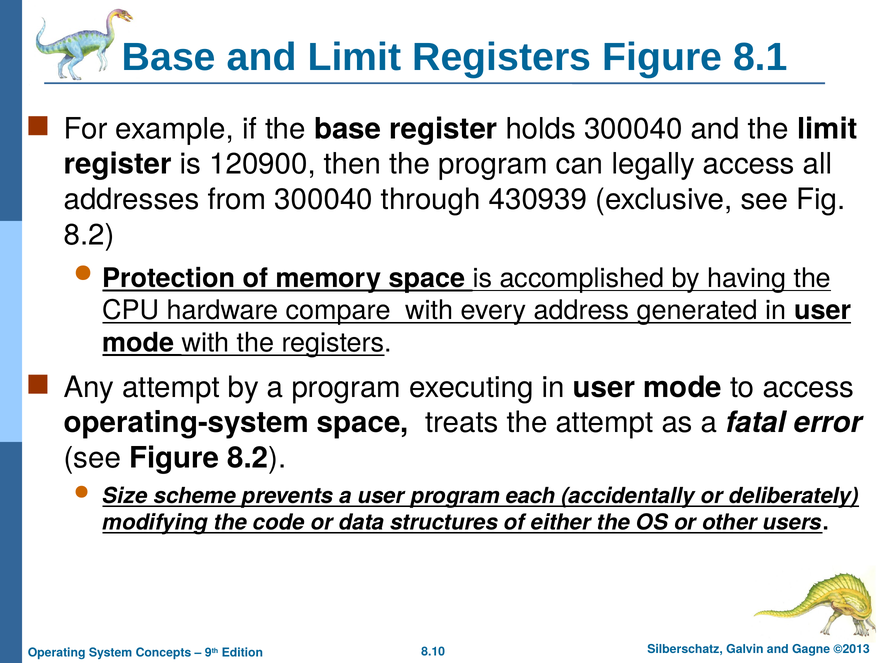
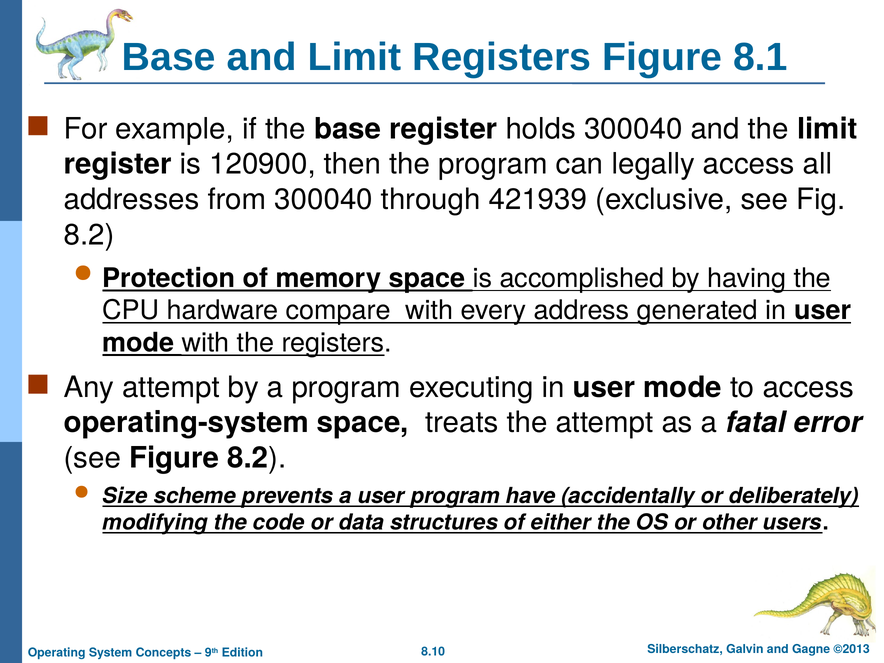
430939: 430939 -> 421939 (538, 200)
each: each -> have (531, 496)
